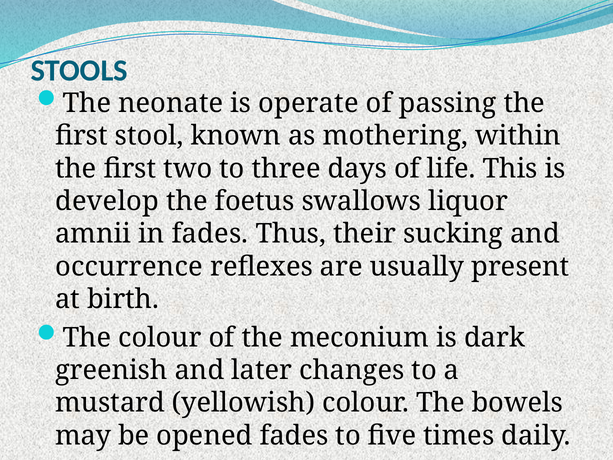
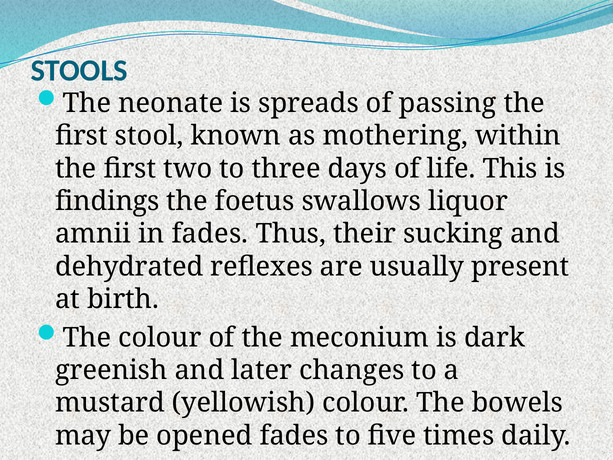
operate: operate -> spreads (309, 103)
develop: develop -> findings (107, 201)
occurrence: occurrence -> dehydrated (129, 267)
